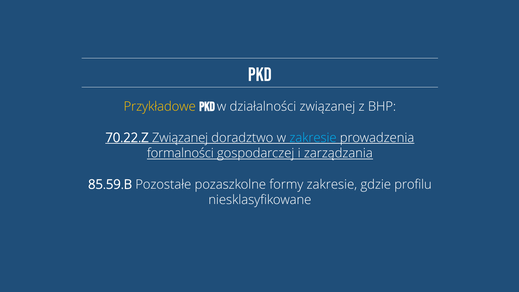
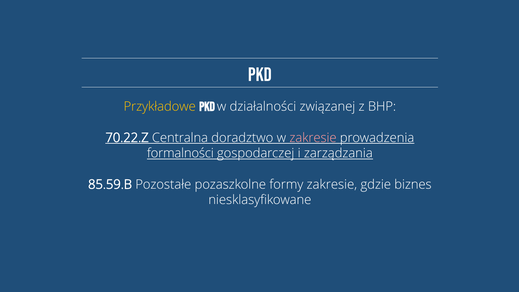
70.22.Z Związanej: Związanej -> Centralna (180, 138)
zakresie colour: light blue -> pink (313, 138)
profilu: profilu -> biznes (413, 184)
